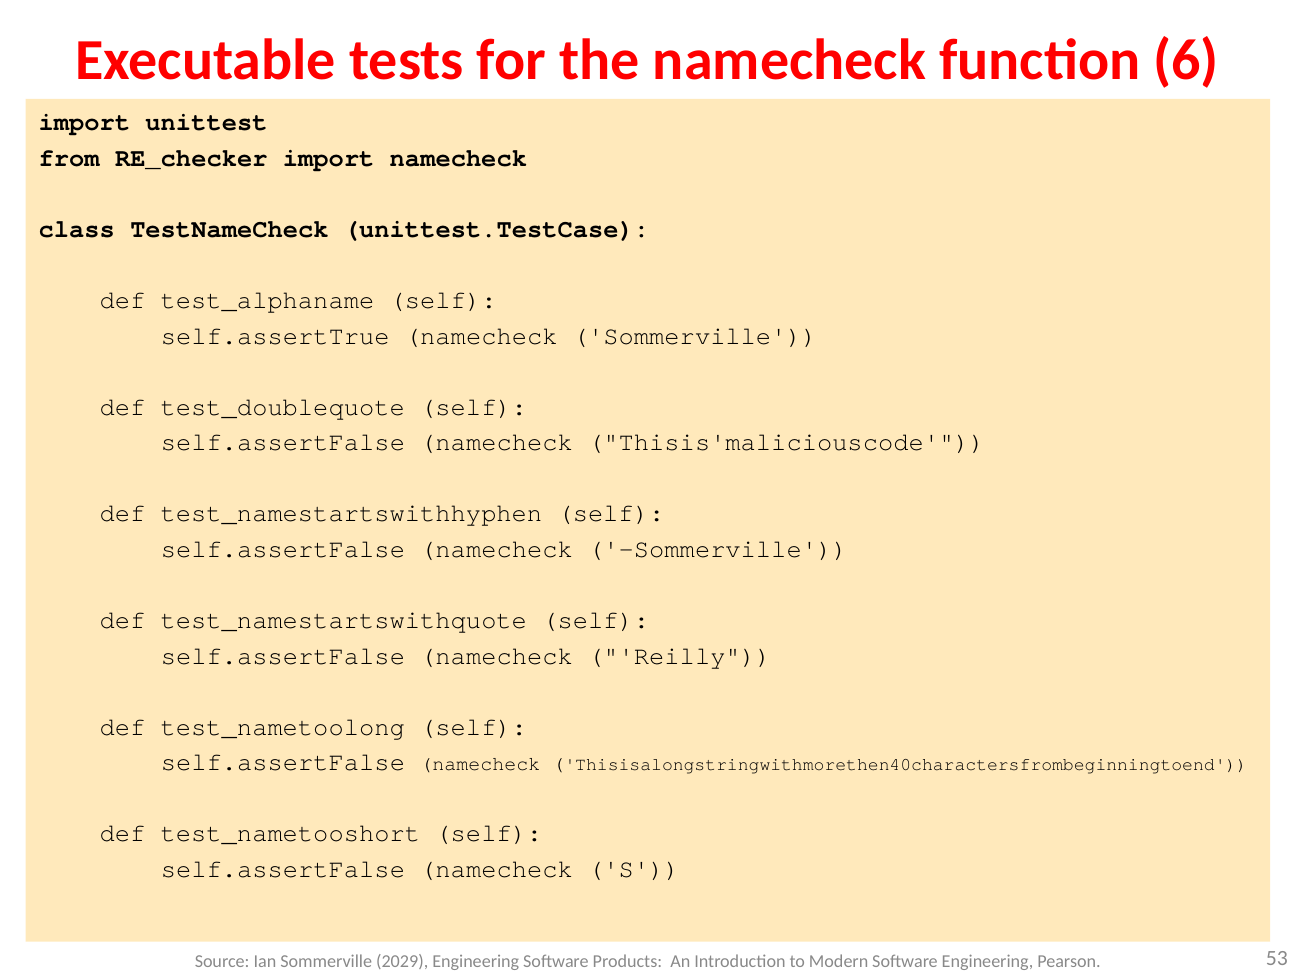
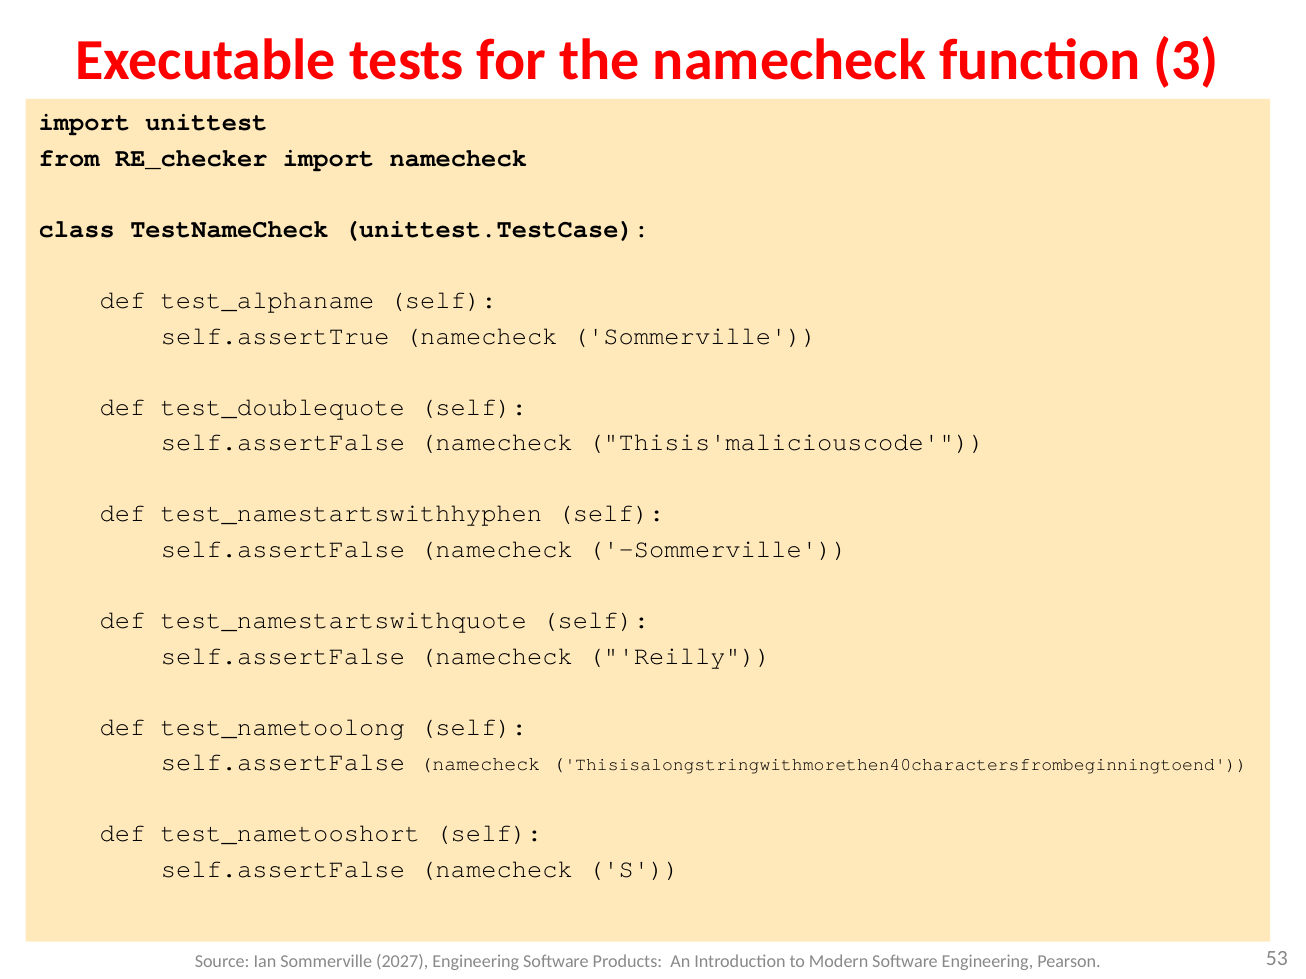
6: 6 -> 3 (1186, 61)
2029: 2029 -> 2027 (402, 962)
